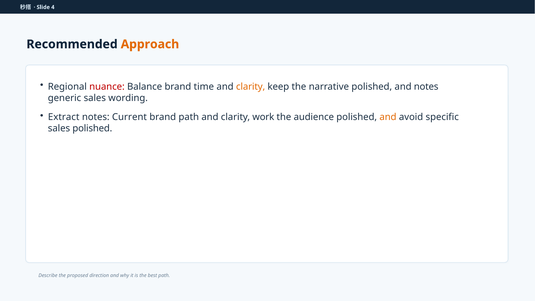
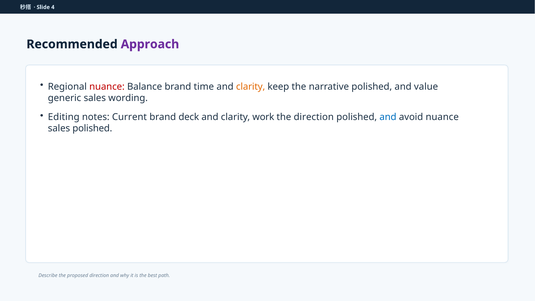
Approach colour: orange -> purple (150, 44)
and notes: notes -> value (426, 87)
Extract: Extract -> Editing (64, 117)
brand path: path -> deck (189, 117)
the audience: audience -> direction (314, 117)
and colour: orange -> blue (388, 117)
avoid specific: specific -> nuance (442, 117)
